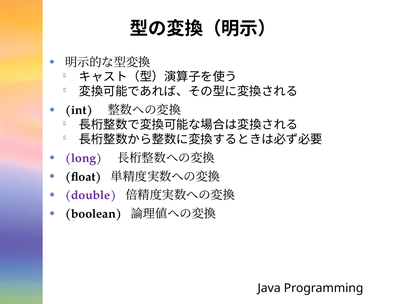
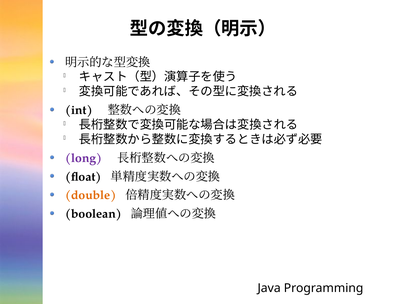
double colour: purple -> orange (91, 196)
